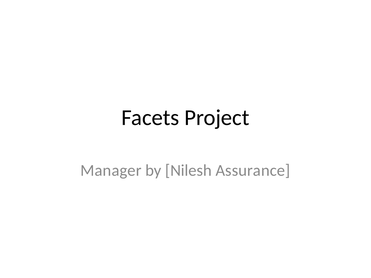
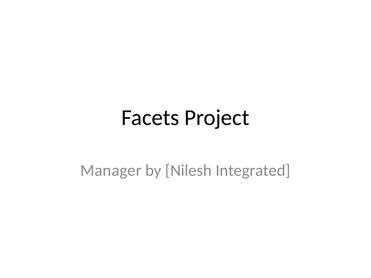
Assurance: Assurance -> Integrated (253, 171)
